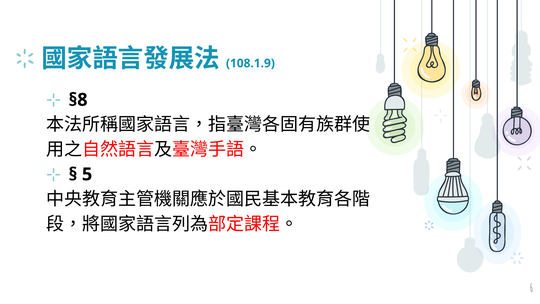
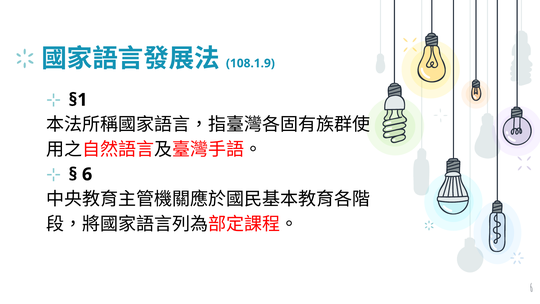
§8: §8 -> §1 (78, 100)
5: 5 -> 6 (87, 174)
